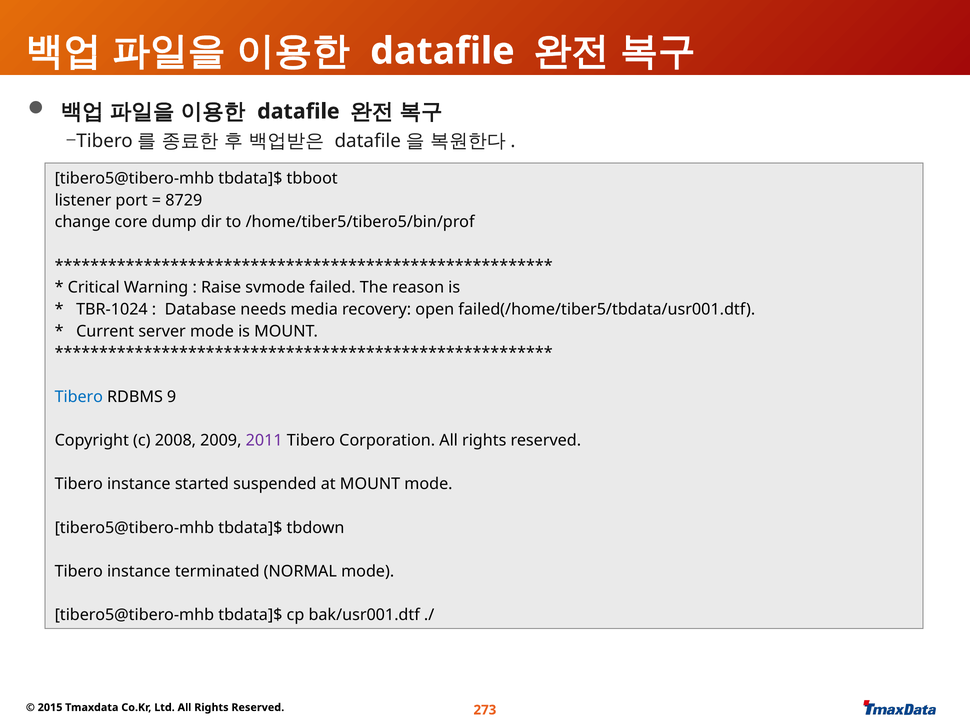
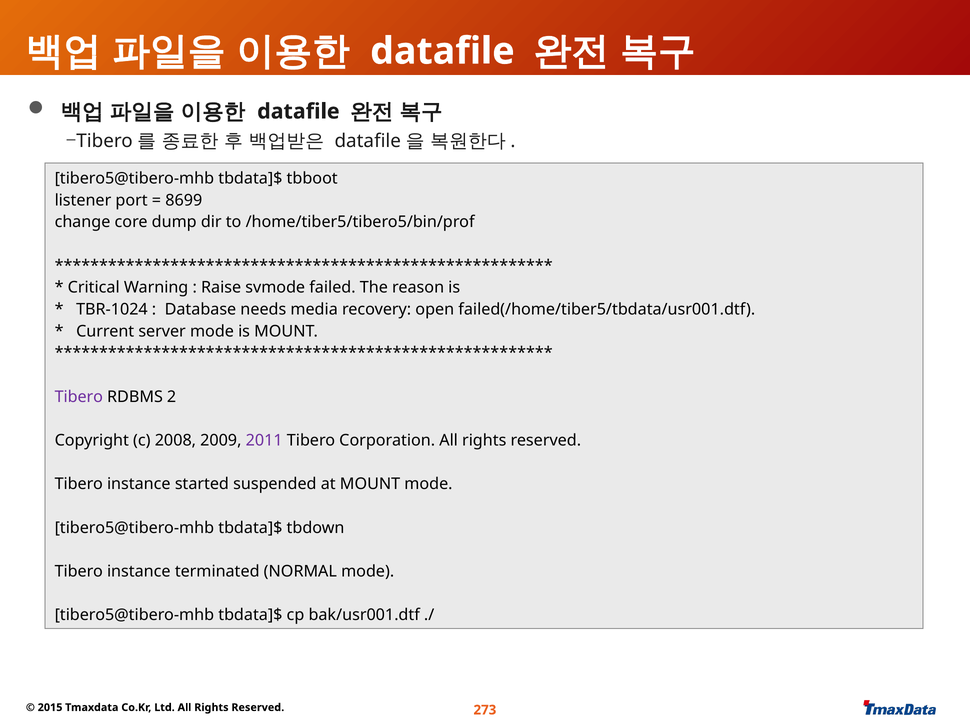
8729: 8729 -> 8699 (184, 200)
Tibero colour: blue -> purple (79, 397)
9: 9 -> 2 (172, 397)
